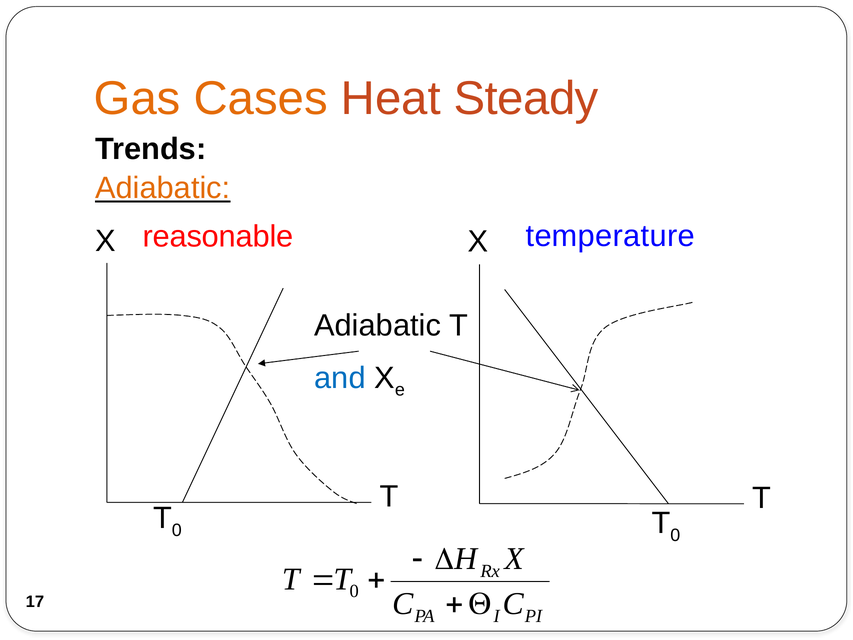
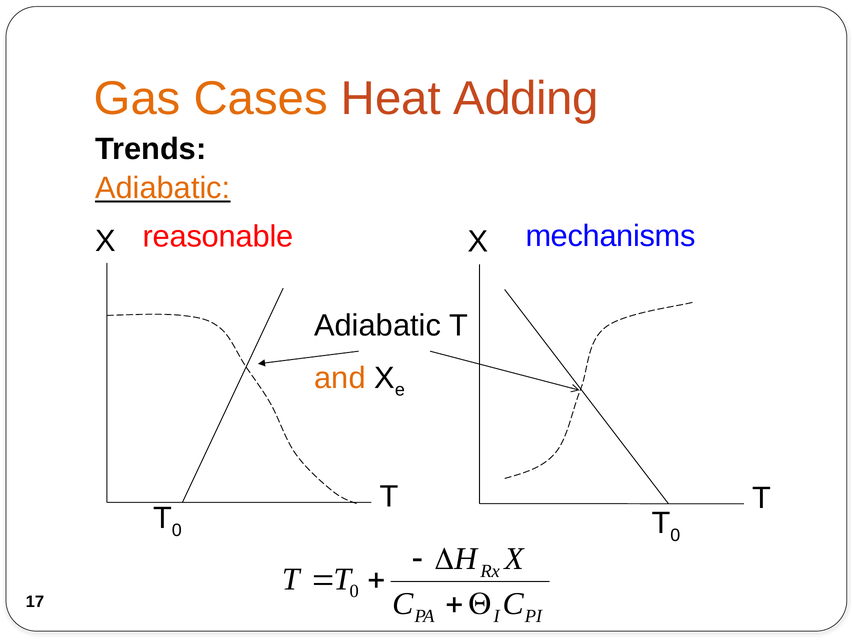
Steady: Steady -> Adding (526, 99)
temperature: temperature -> mechanisms (611, 236)
and colour: blue -> orange (340, 378)
